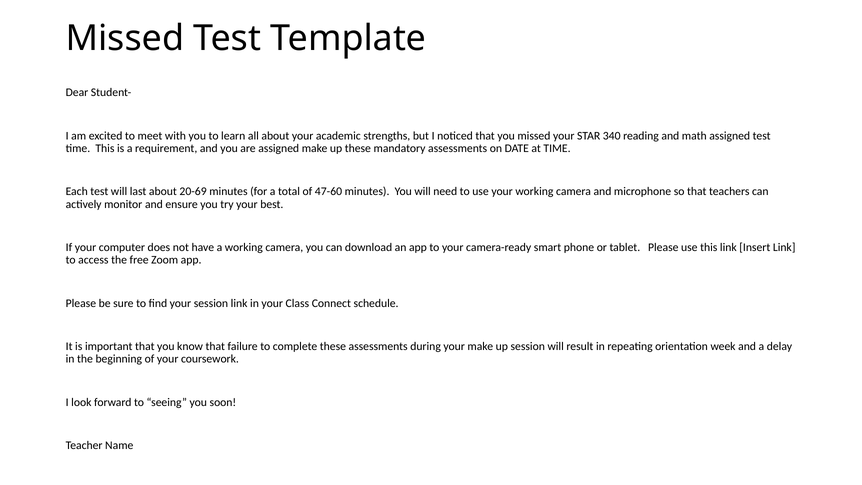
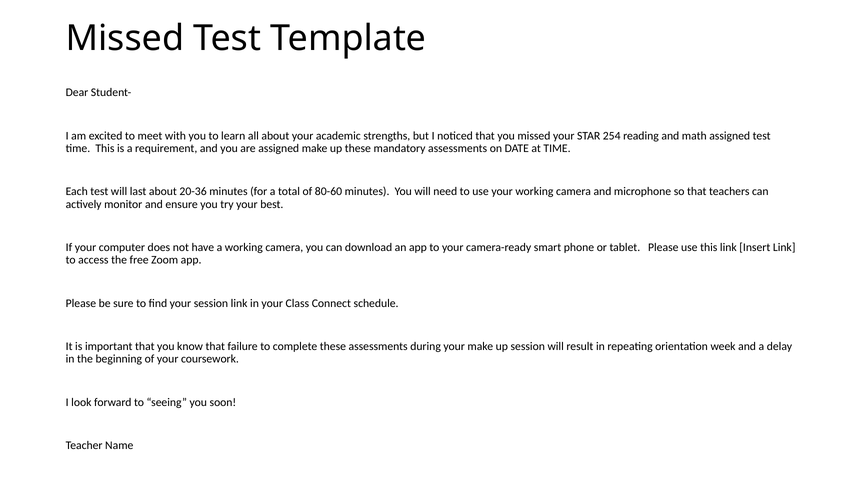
340: 340 -> 254 (612, 136)
20-69: 20-69 -> 20-36 (193, 191)
47-60: 47-60 -> 80-60 (328, 191)
